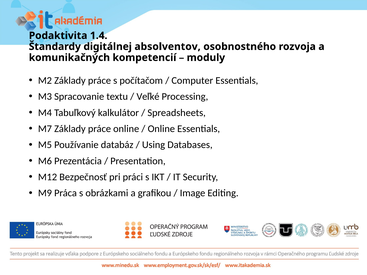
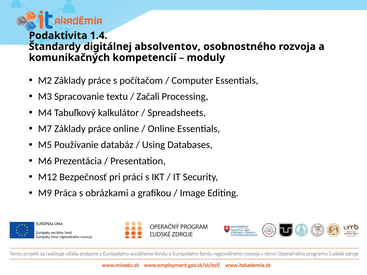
Veľké: Veľké -> Začali (148, 97)
